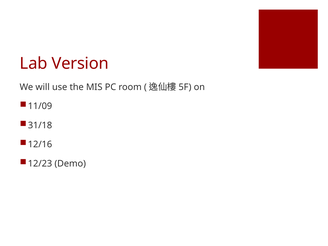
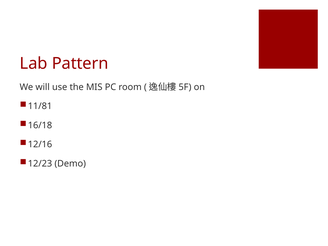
Version: Version -> Pattern (80, 63)
11/09: 11/09 -> 11/81 (40, 106)
31/18: 31/18 -> 16/18 (40, 125)
